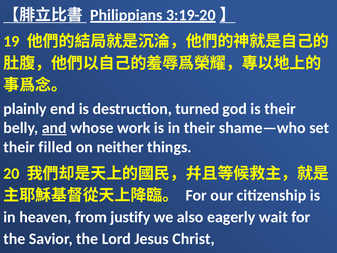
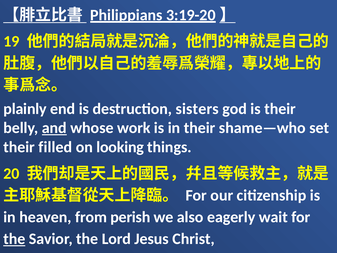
turned: turned -> sisters (197, 109)
neither: neither -> looking (120, 147)
justify: justify -> perish (130, 217)
the underline: none -> present (14, 239)
